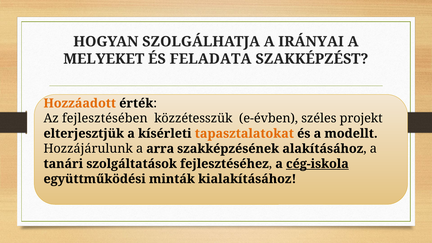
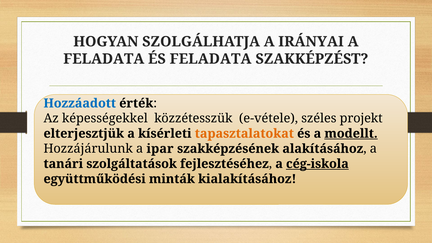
MELYEKET: MELYEKET -> FELADATA (104, 59)
Hozzáadott colour: orange -> blue (80, 103)
fejlesztésében: fejlesztésében -> képességekkel (105, 118)
e-évben: e-évben -> e-vétele (268, 118)
modellt underline: none -> present (351, 134)
arra: arra -> ipar (160, 149)
